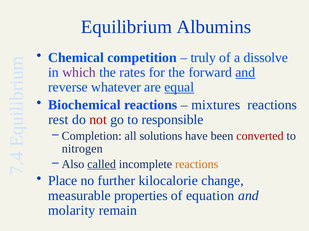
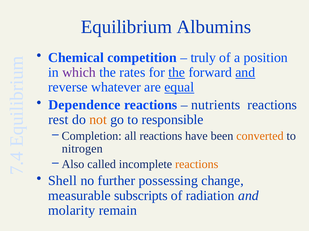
dissolve: dissolve -> position (266, 58)
the underline: none -> present (177, 73)
Biochemical: Biochemical -> Dependence (84, 105)
mixtures: mixtures -> nutrients (216, 105)
not colour: red -> orange (98, 120)
all solutions: solutions -> reactions (161, 136)
converted colour: red -> orange (260, 136)
called underline: present -> none (102, 165)
Place: Place -> Shell (63, 181)
kilocalorie: kilocalorie -> possessing (168, 181)
properties: properties -> subscripts (141, 196)
equation: equation -> radiation (210, 196)
